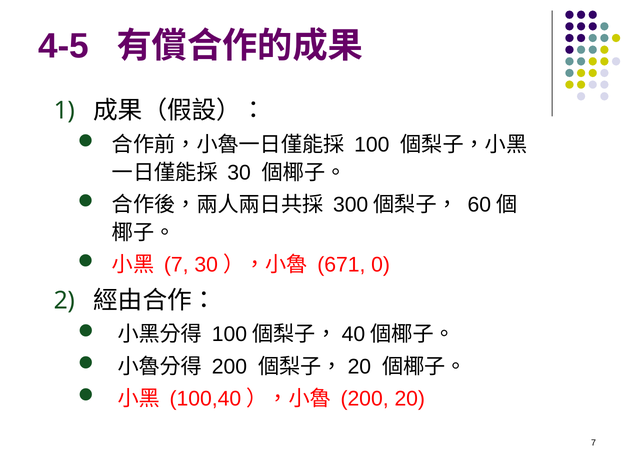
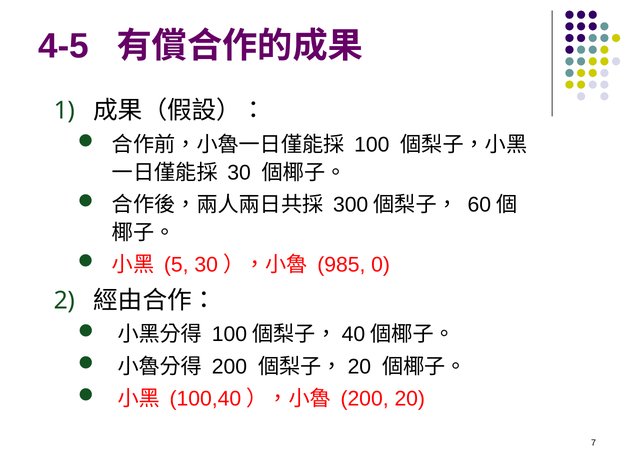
7: 7 -> 5 (176, 265)
671: 671 -> 985 (341, 265)
